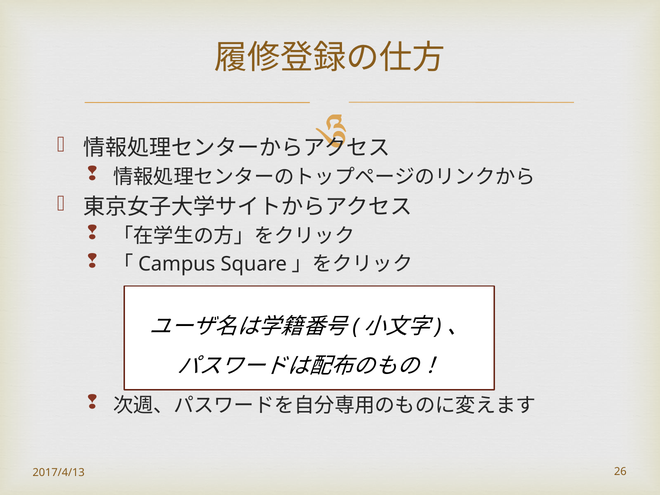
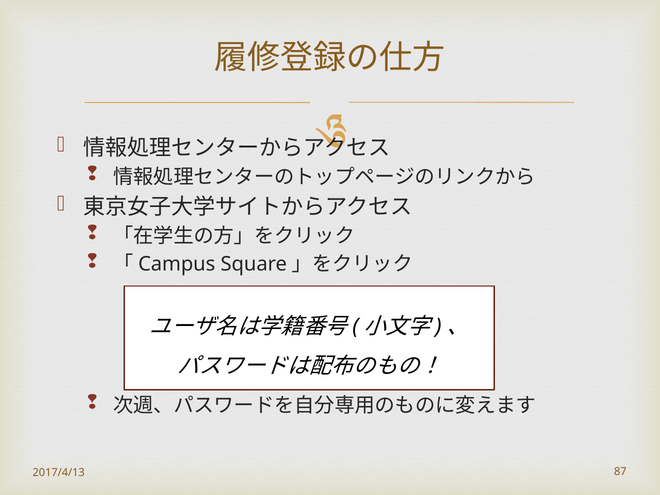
26: 26 -> 87 (620, 471)
